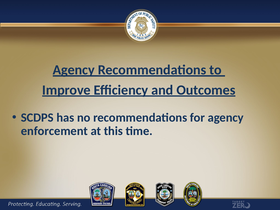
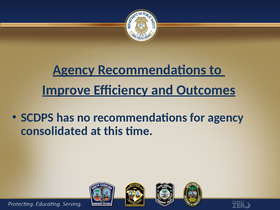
enforcement: enforcement -> consolidated (54, 131)
